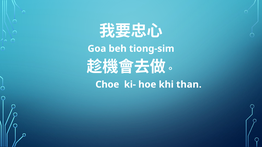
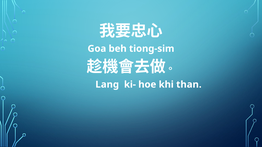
Choe: Choe -> Lang (107, 85)
